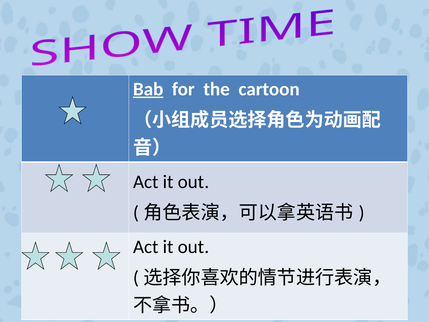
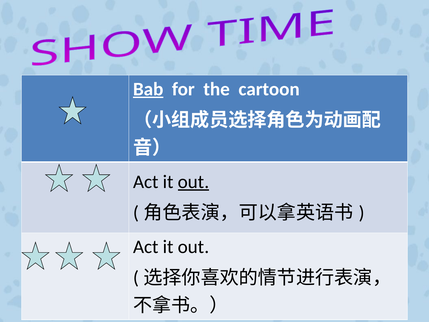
out underline: none -> present (194, 182)
